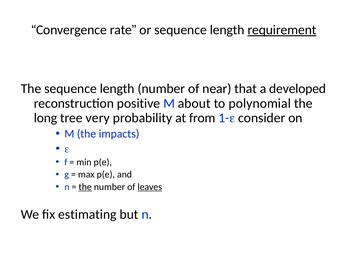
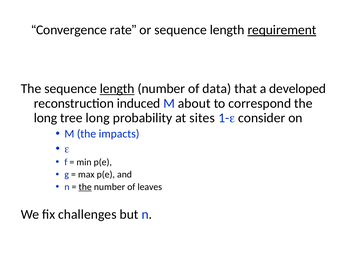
length underline: none -> present (117, 89)
near: near -> data (217, 89)
positive: positive -> induced (139, 103)
polynomial: polynomial -> correspond (260, 103)
tree very: very -> long (98, 118)
from: from -> sites (202, 118)
leaves underline: present -> none (150, 187)
estimating: estimating -> challenges (87, 214)
